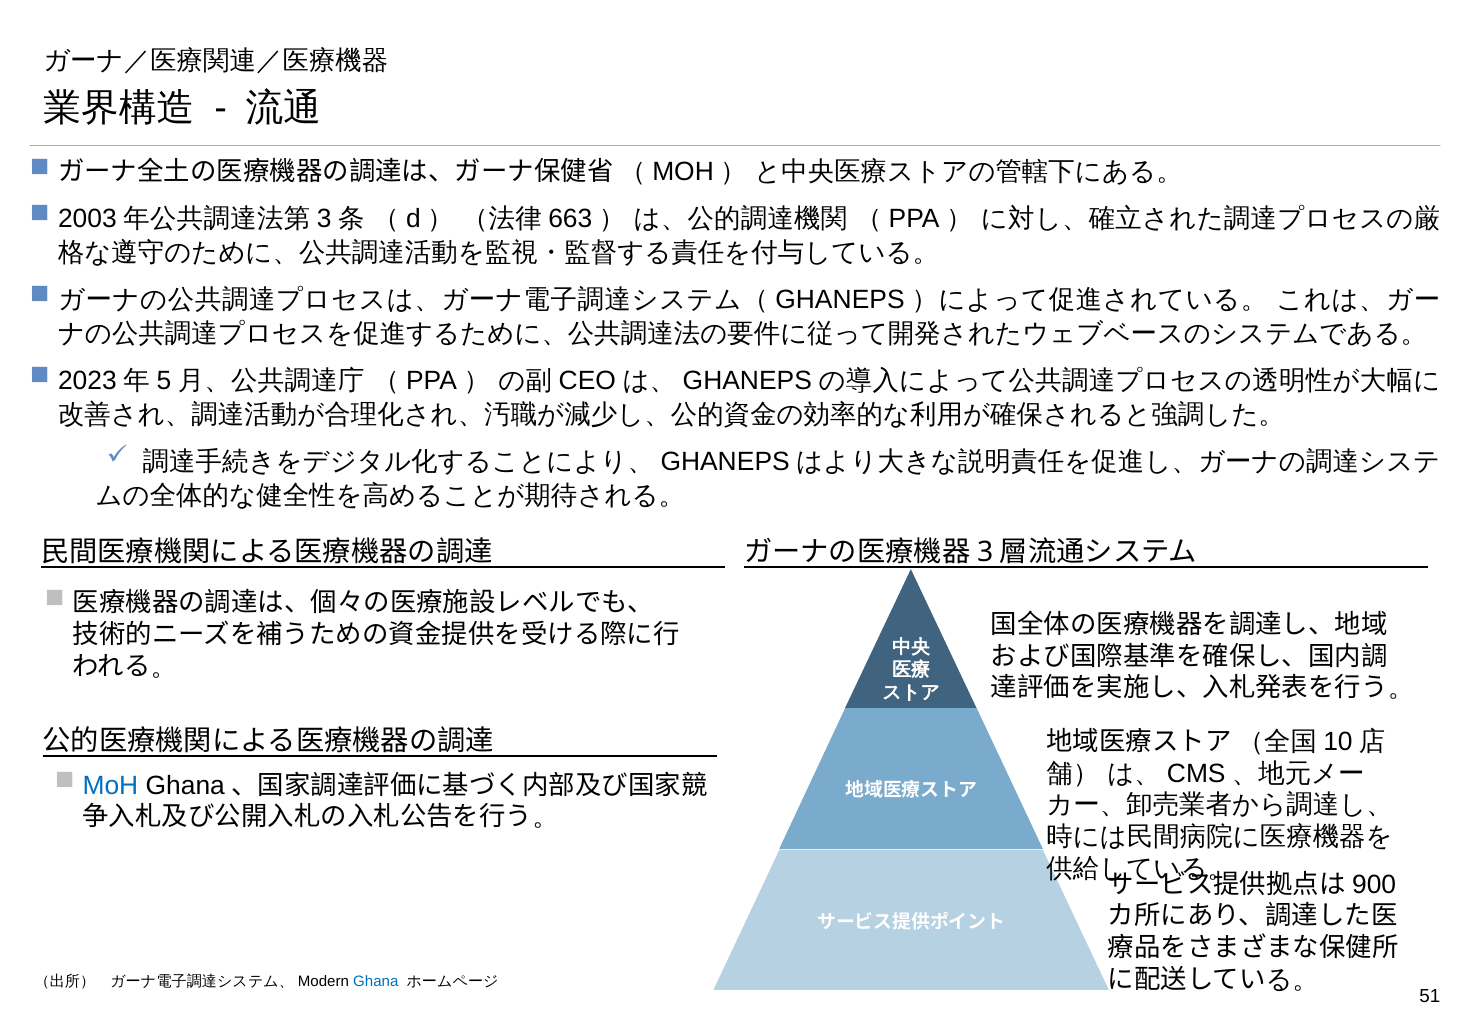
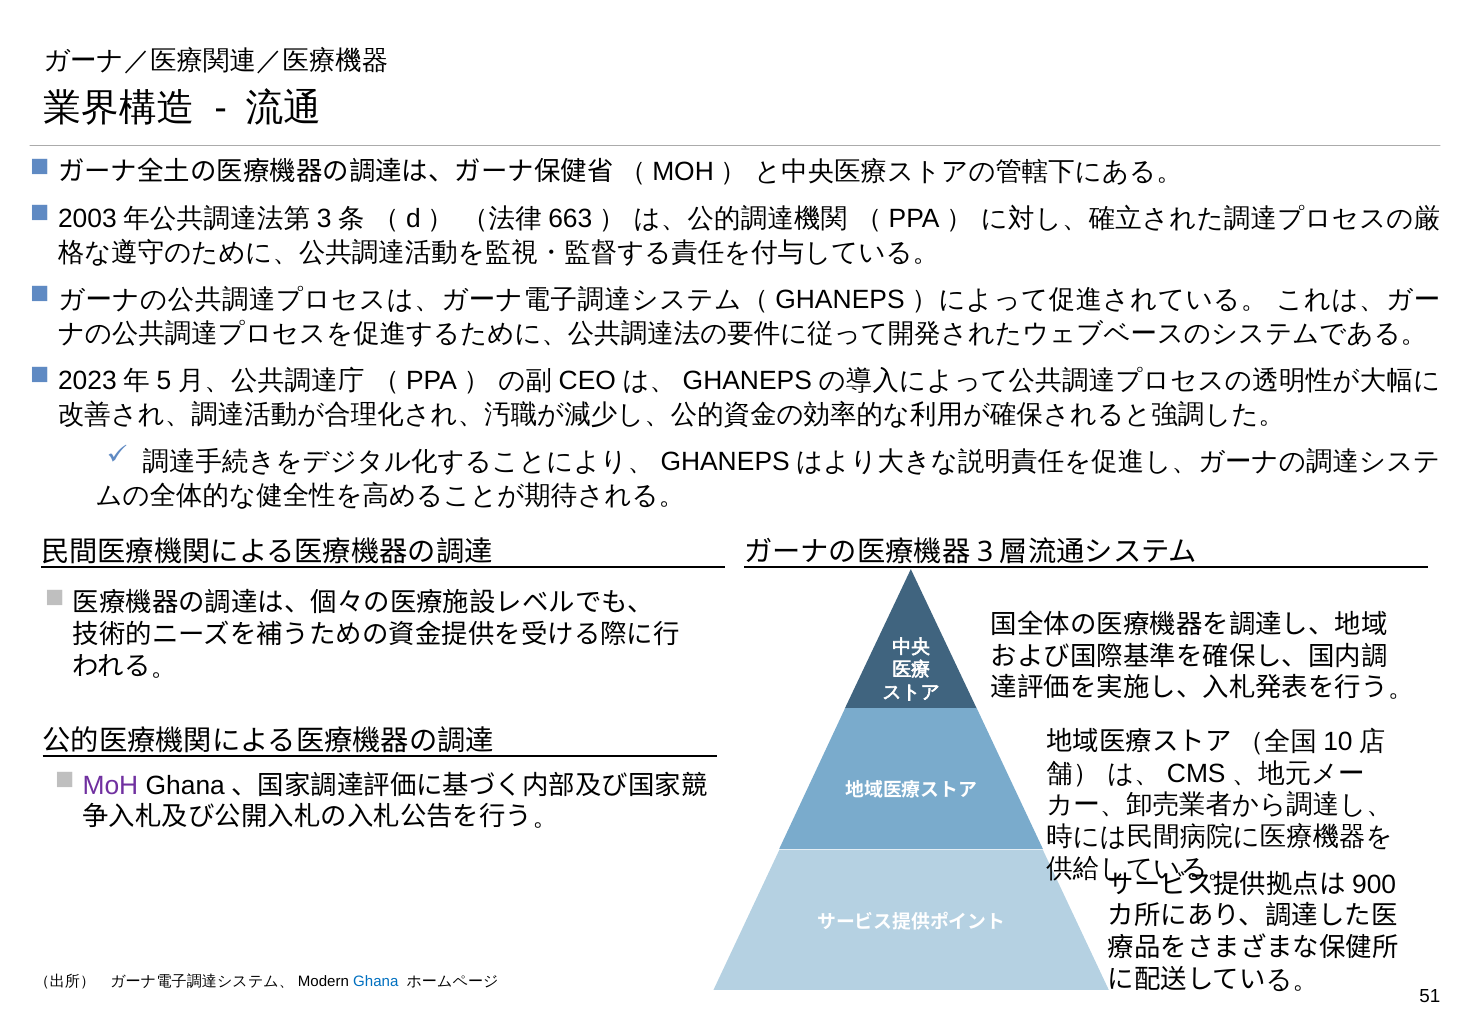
MoH colour: blue -> purple (110, 785)
